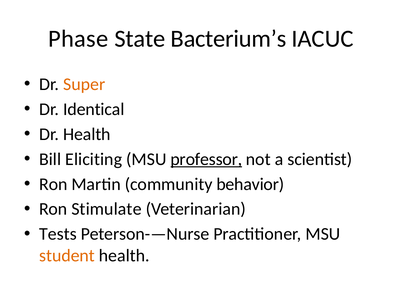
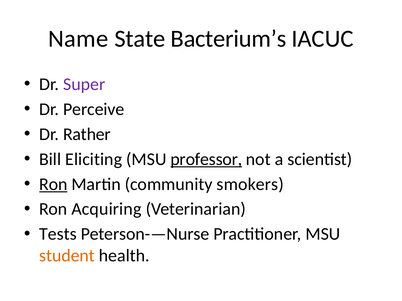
Phase: Phase -> Name (78, 39)
Super colour: orange -> purple (84, 84)
Identical: Identical -> Perceive (94, 109)
Dr Health: Health -> Rather (87, 134)
Ron underline: none -> present (53, 184)
behavior: behavior -> smokers (250, 184)
Stimulate: Stimulate -> Acquiring (106, 209)
